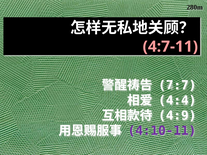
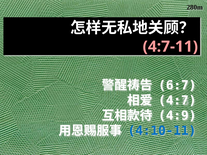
7:7: 7:7 -> 6:7 (177, 85)
4:4: 4:4 -> 4:7 (177, 101)
4:10-11 colour: purple -> blue (162, 131)
